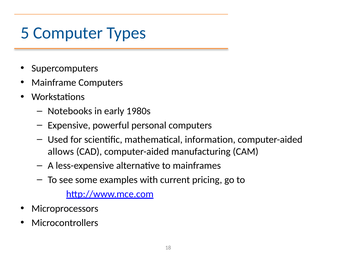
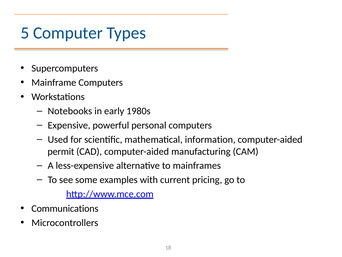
allows: allows -> permit (61, 151)
Microprocessors: Microprocessors -> Communications (65, 208)
